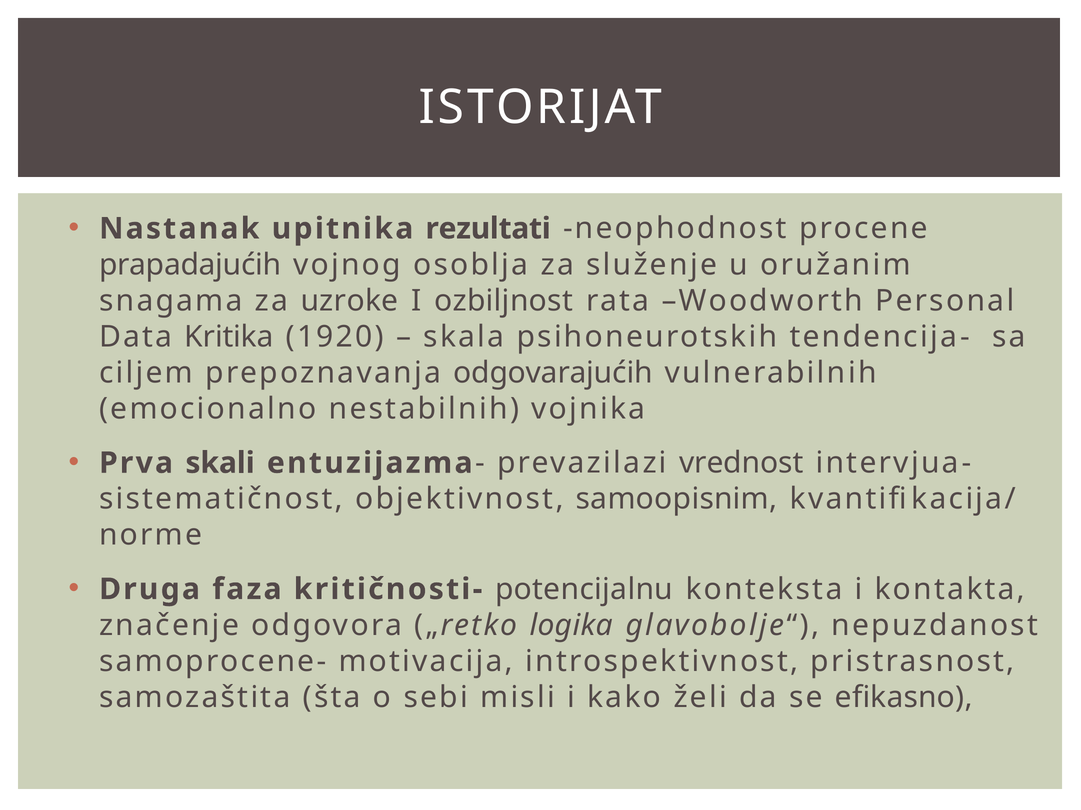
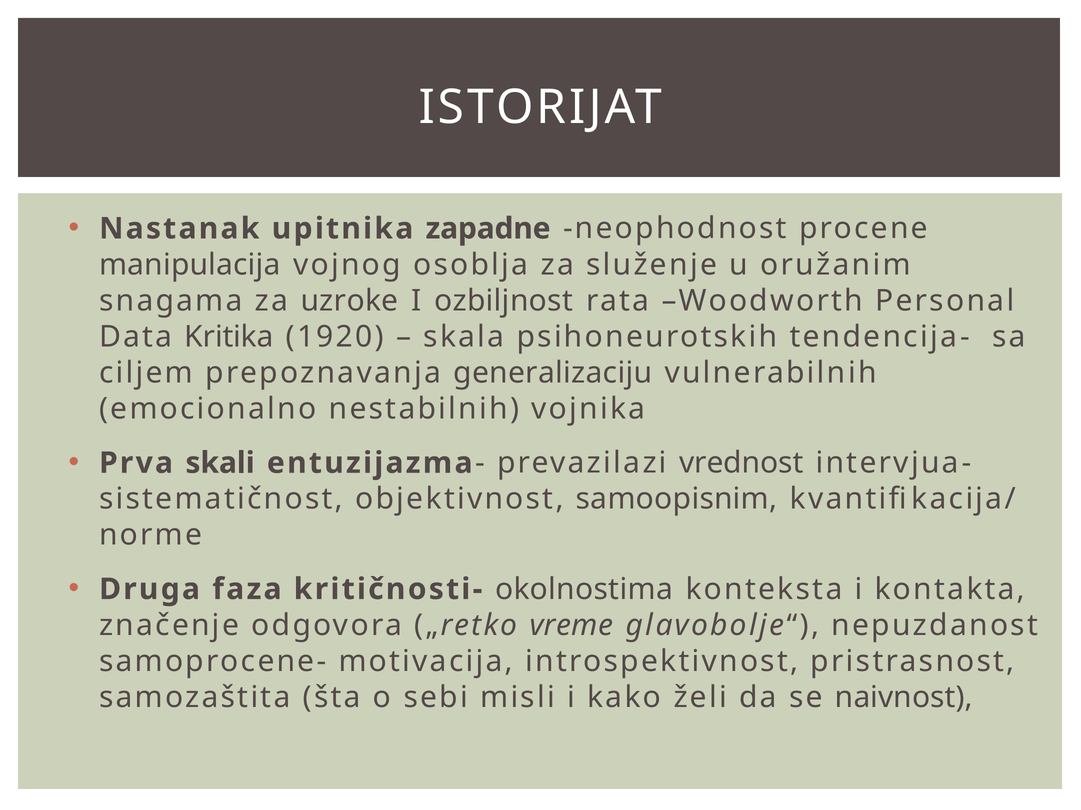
rezultati: rezultati -> zapadne (488, 229)
prapadajućih: prapadajućih -> manipulacija (190, 265)
odgovarajućih: odgovarajućih -> generalizaciju (553, 373)
potencijalnu: potencijalnu -> okolnostima (584, 590)
logika: logika -> vreme (571, 626)
efikasno: efikasno -> naivnost (904, 698)
